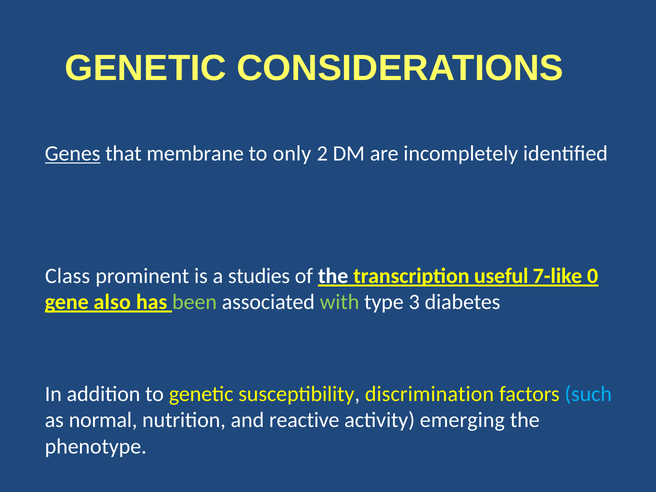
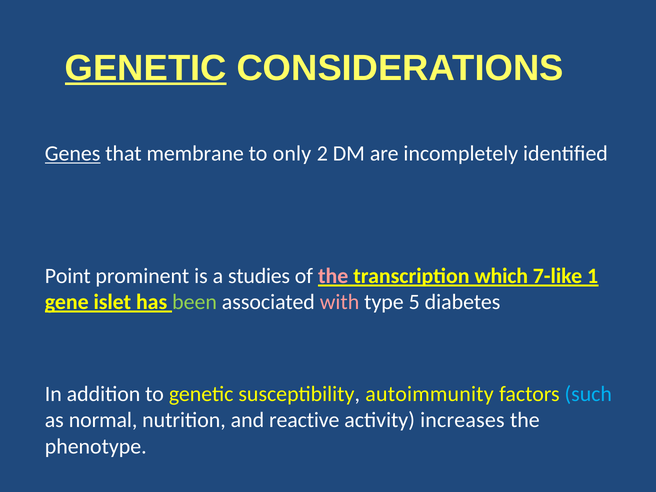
GENETIC underline: none -> present (146, 68)
Class: Class -> Point (68, 276)
the colour: white -> pink (333, 276)
useful: useful -> which (501, 276)
0: 0 -> 1 (593, 276)
also: also -> islet (112, 302)
with colour: light green -> pink (340, 302)
3: 3 -> 5 (414, 302)
discrimination: discrimination -> autoimmunity (430, 394)
emerging: emerging -> increases (462, 420)
